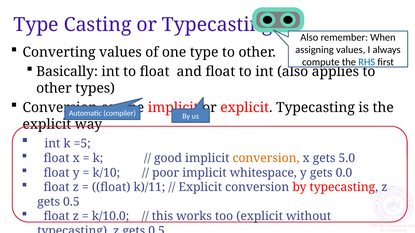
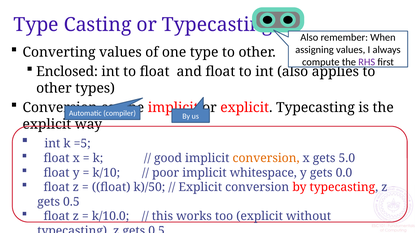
RHS colour: blue -> purple (367, 62)
Basically: Basically -> Enclosed (67, 72)
k)/11: k)/11 -> k)/50 (149, 188)
